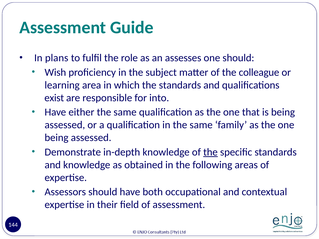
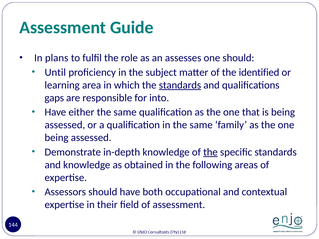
Wish: Wish -> Until (55, 72)
colleague: colleague -> identified (259, 72)
standards underline: none -> present (180, 85)
exist: exist -> gaps (54, 98)
